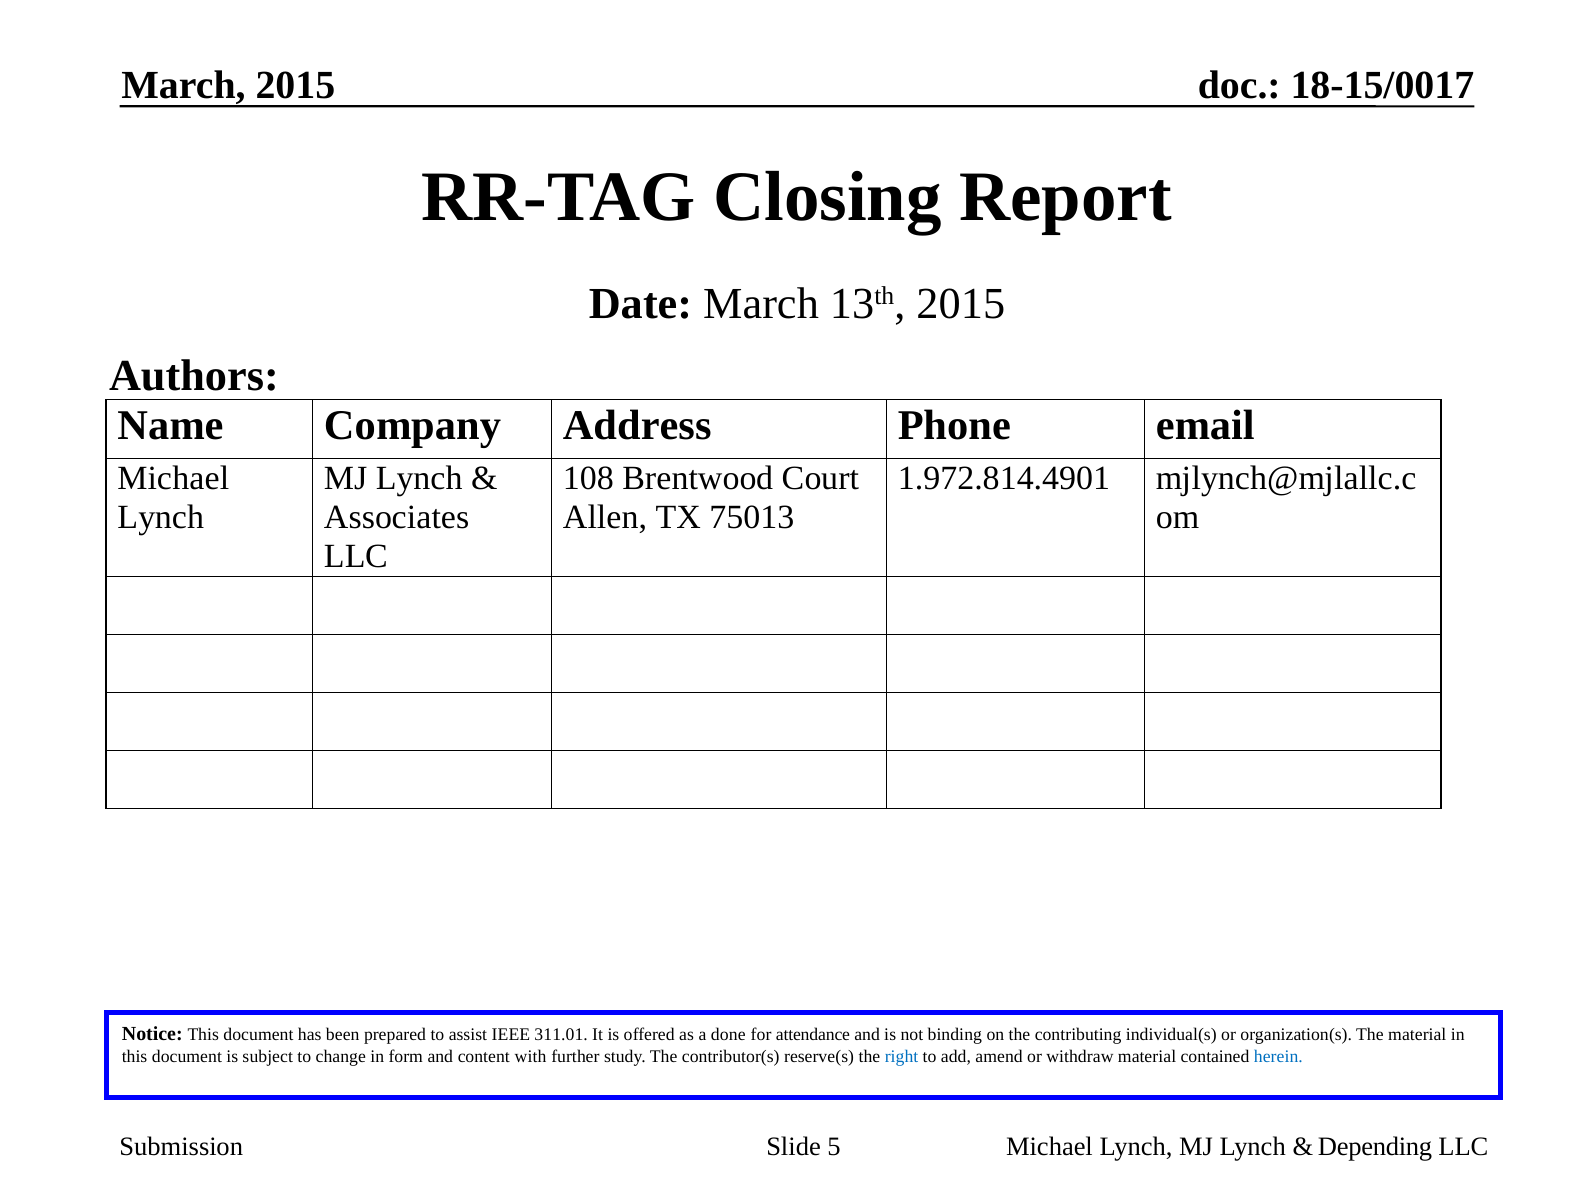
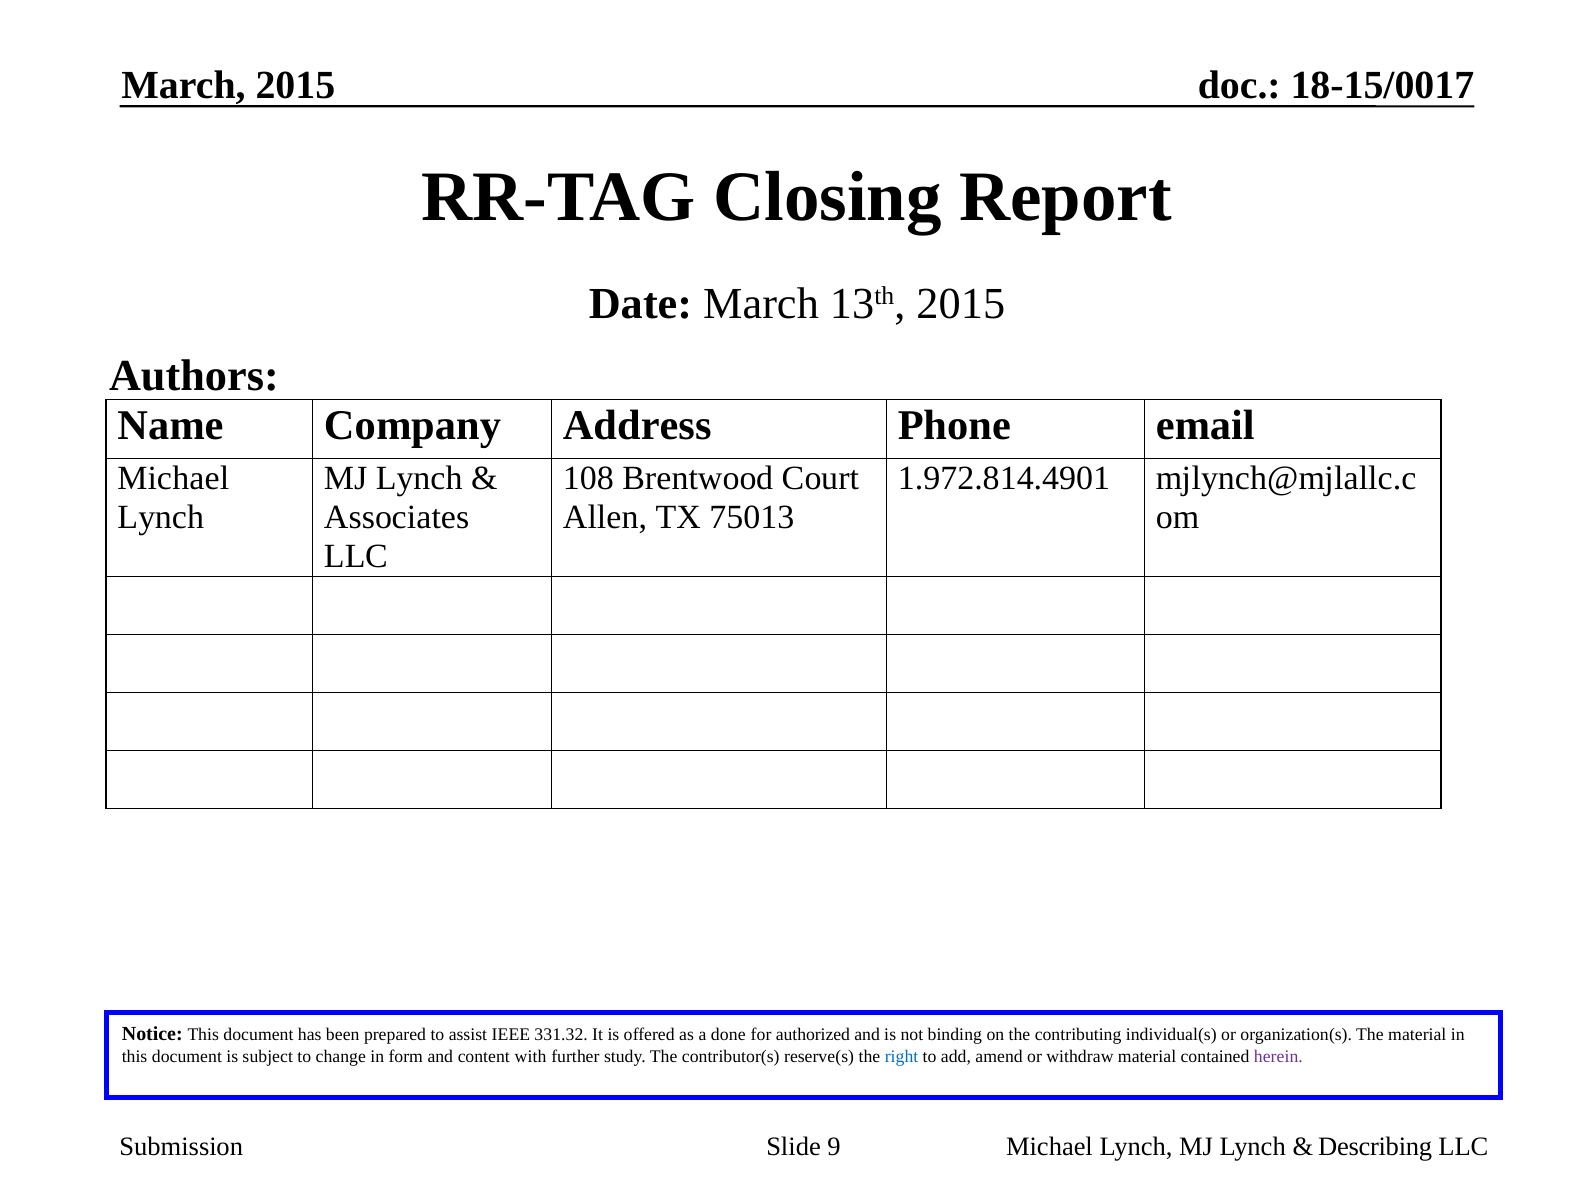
311.01: 311.01 -> 331.32 (561, 1034)
attendance: attendance -> authorized (813, 1034)
herein colour: blue -> purple (1278, 1056)
5: 5 -> 9 (834, 1147)
Depending: Depending -> Describing (1375, 1147)
